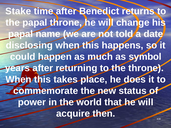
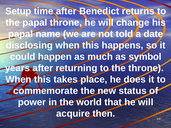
Stake: Stake -> Setup (18, 11)
